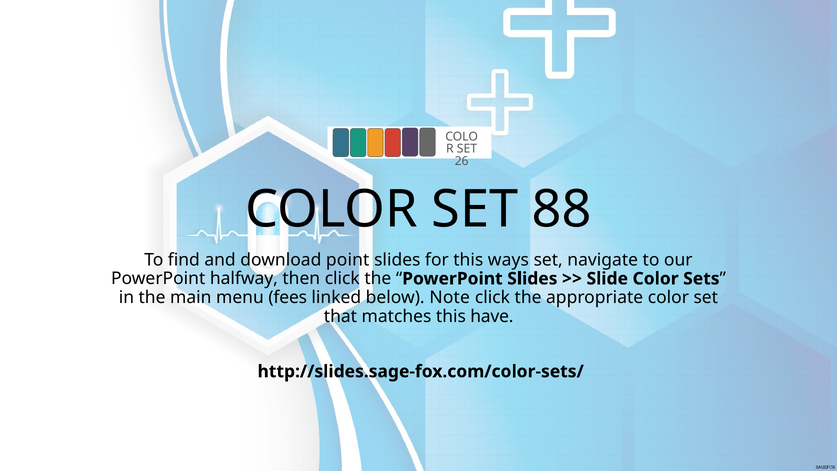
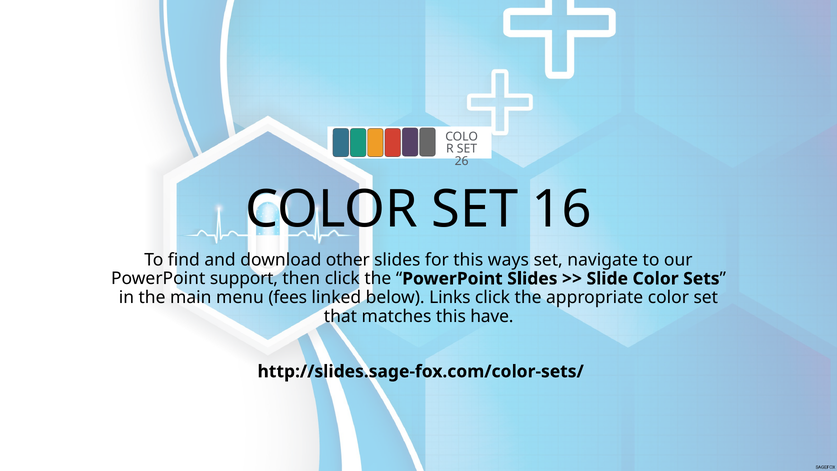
88: 88 -> 16 (562, 209)
point: point -> other (348, 260)
halfway: halfway -> support (244, 279)
Note: Note -> Links (450, 297)
